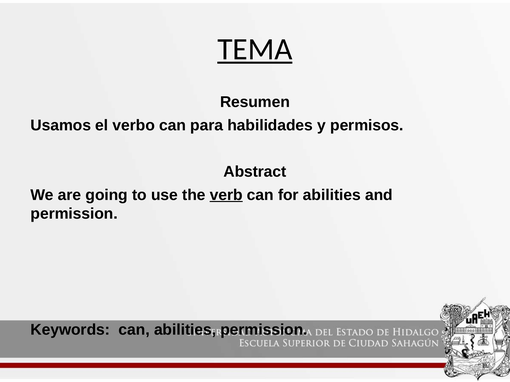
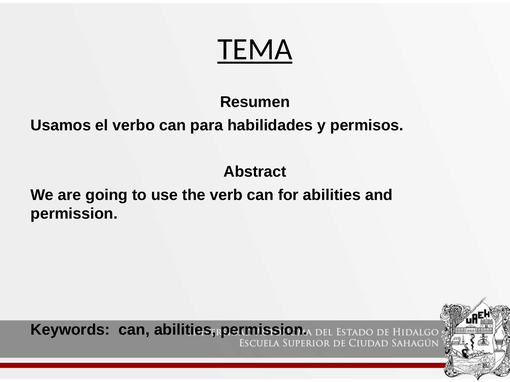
verb underline: present -> none (226, 195)
